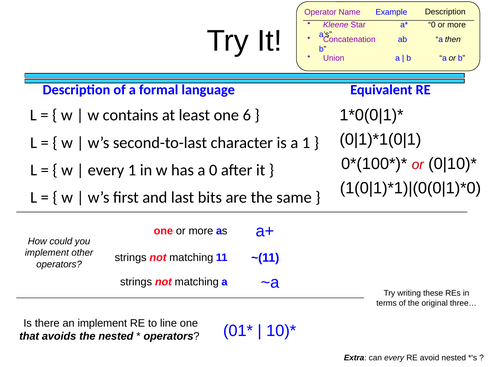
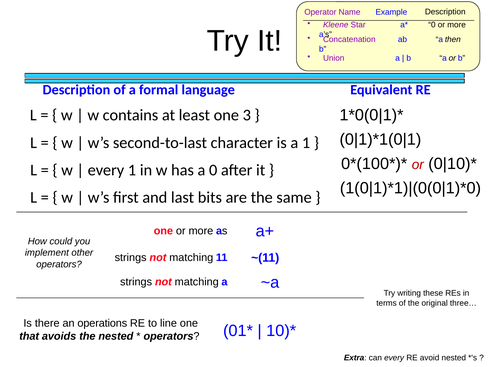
6: 6 -> 3 (247, 115)
an implement: implement -> operations (102, 323)
